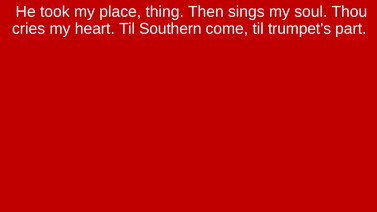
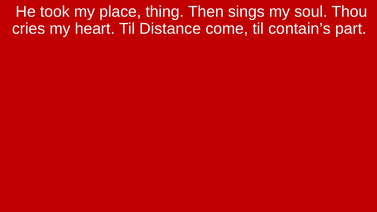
Southern: Southern -> Distance (170, 29)
trumpet’s: trumpet’s -> contain’s (300, 29)
